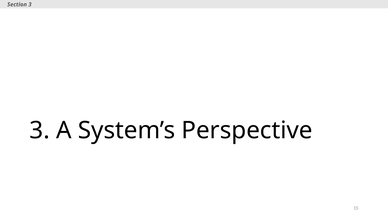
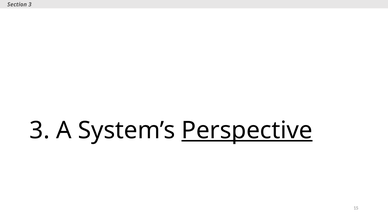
Perspective underline: none -> present (247, 130)
